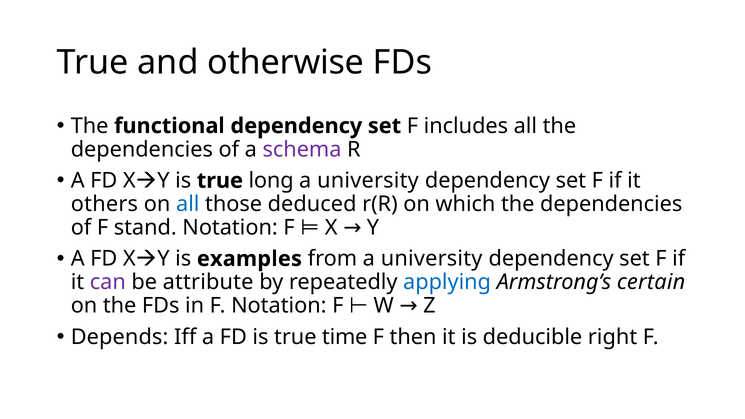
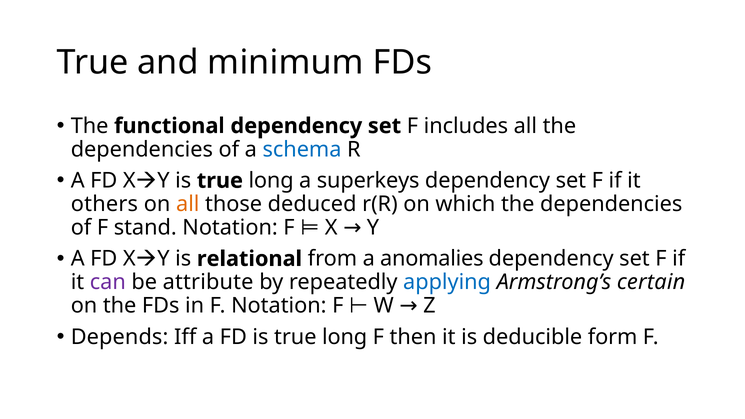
otherwise: otherwise -> minimum (286, 63)
schema colour: purple -> blue (302, 149)
university: university -> superkeys (368, 181)
all colour: blue -> orange (188, 204)
examples: examples -> relational (249, 259)
from a university: university -> anomalies (432, 259)
FD is true time: time -> long (345, 337)
right: right -> form (613, 337)
